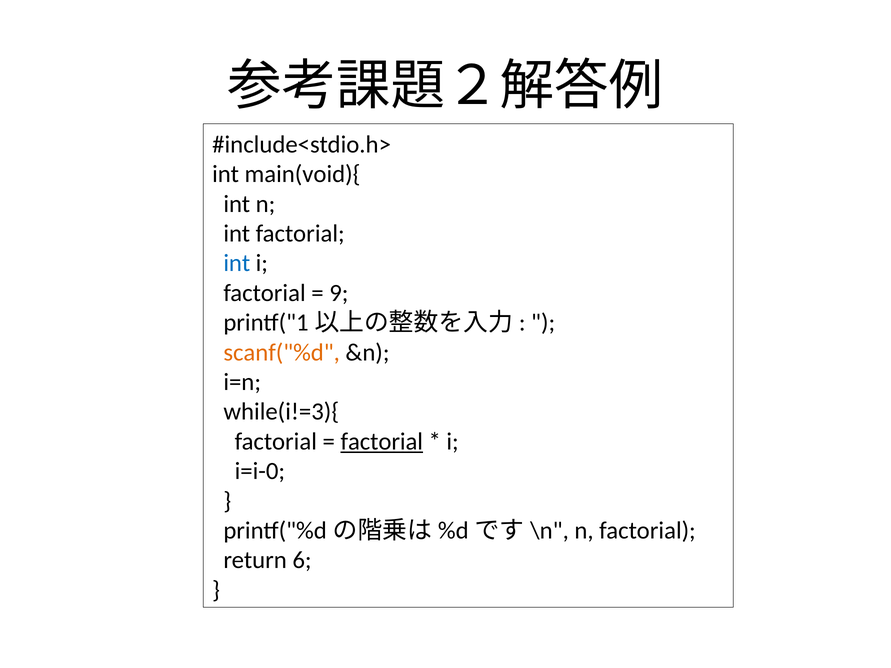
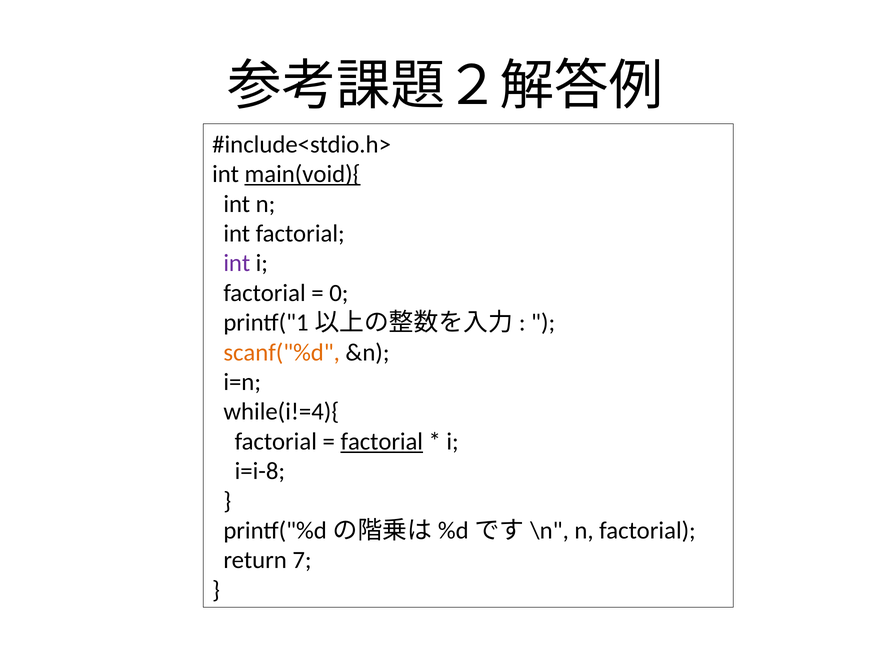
main(void){ underline: none -> present (302, 174)
int colour: blue -> purple (237, 263)
9: 9 -> 0 (339, 293)
while(i!=3){: while(i!=3){ -> while(i!=4){ (281, 412)
i=i-0: i=i-0 -> i=i-8 (260, 471)
6: 6 -> 7 (302, 561)
